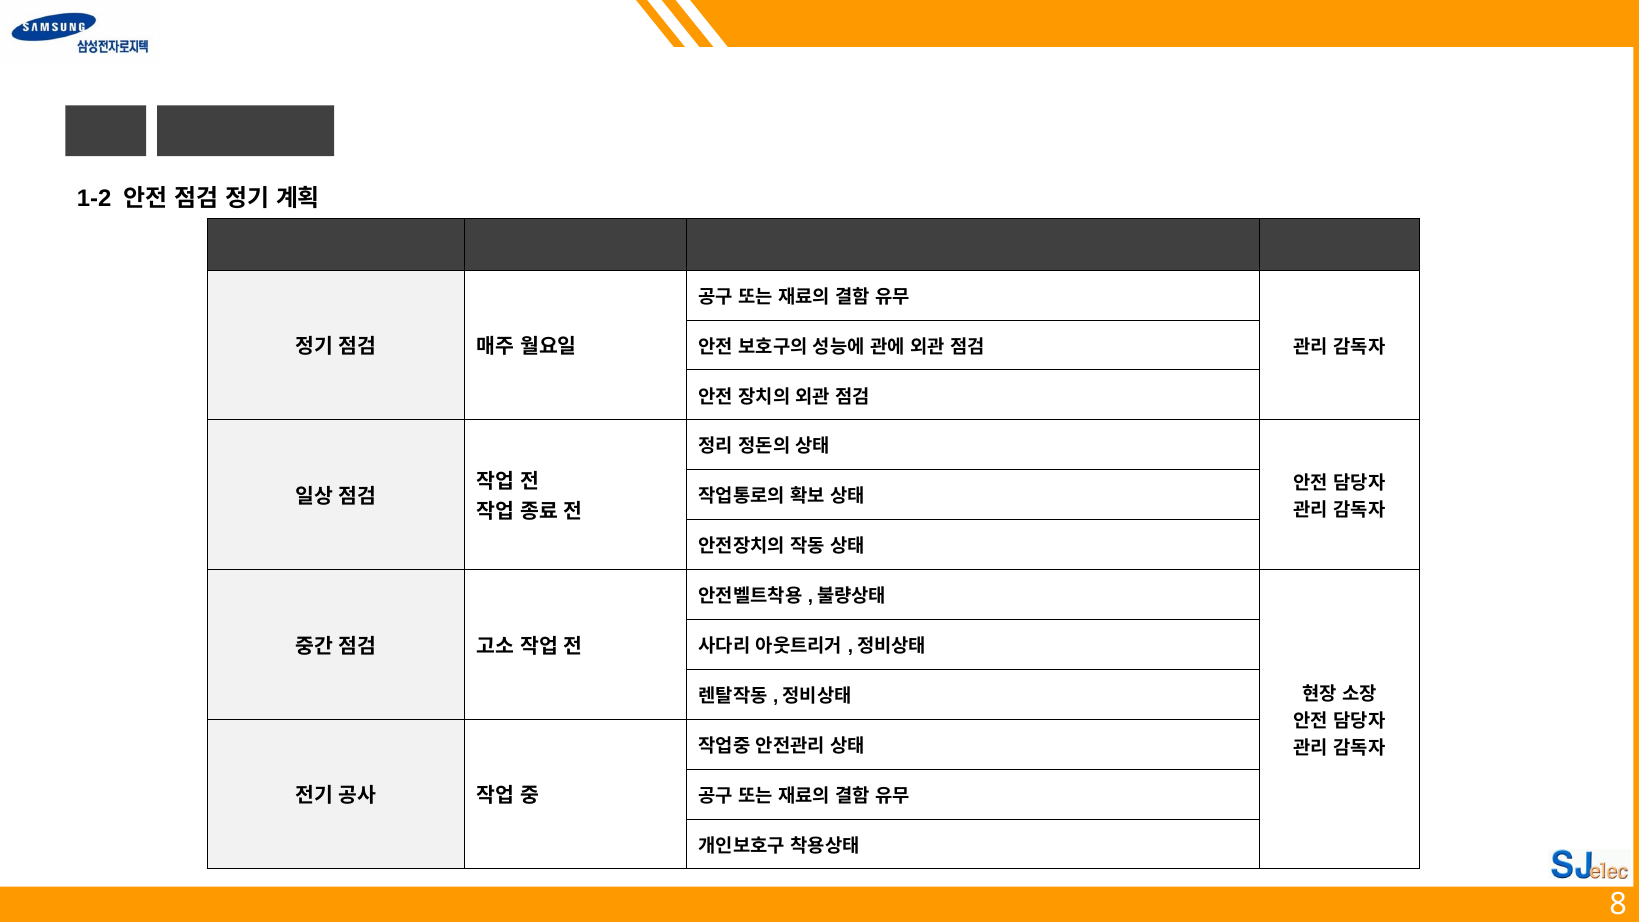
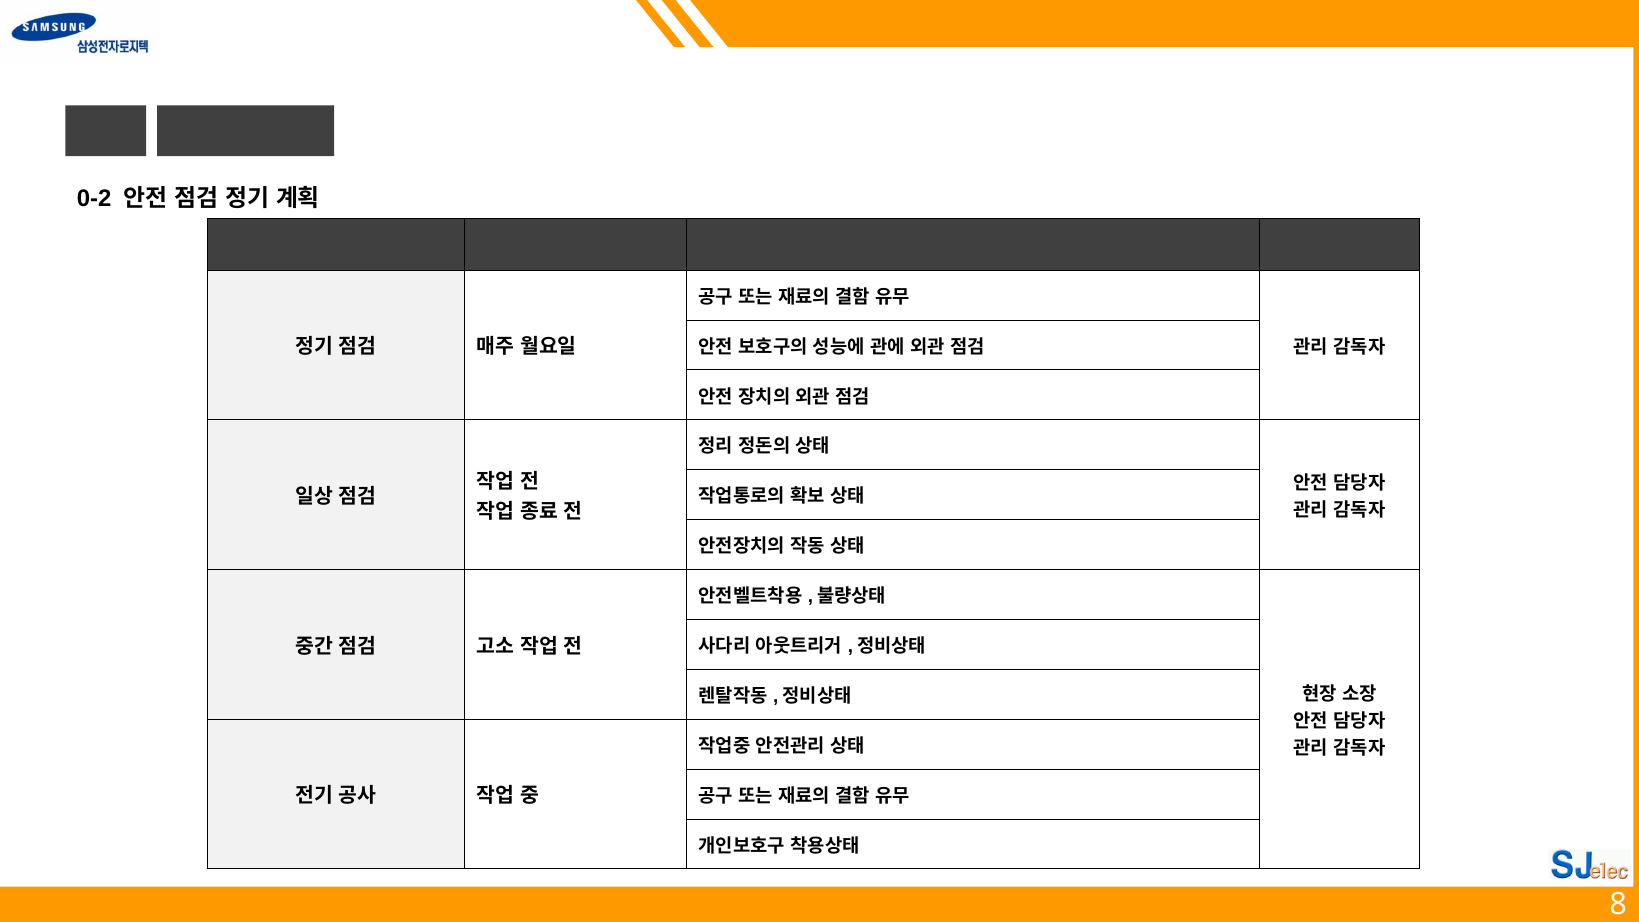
1-2: 1-2 -> 0-2 (94, 198)
